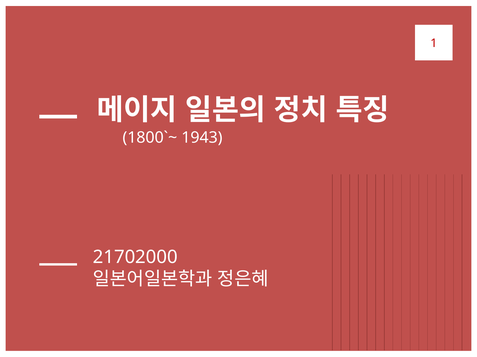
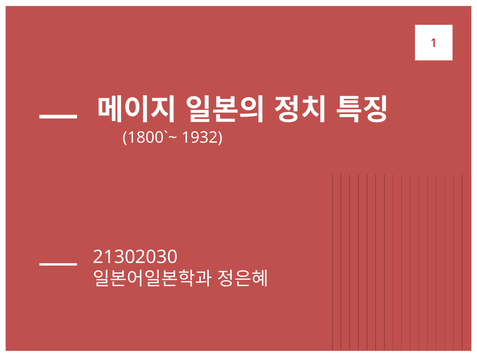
1943: 1943 -> 1932 (202, 138)
21702000: 21702000 -> 21302030 (135, 257)
